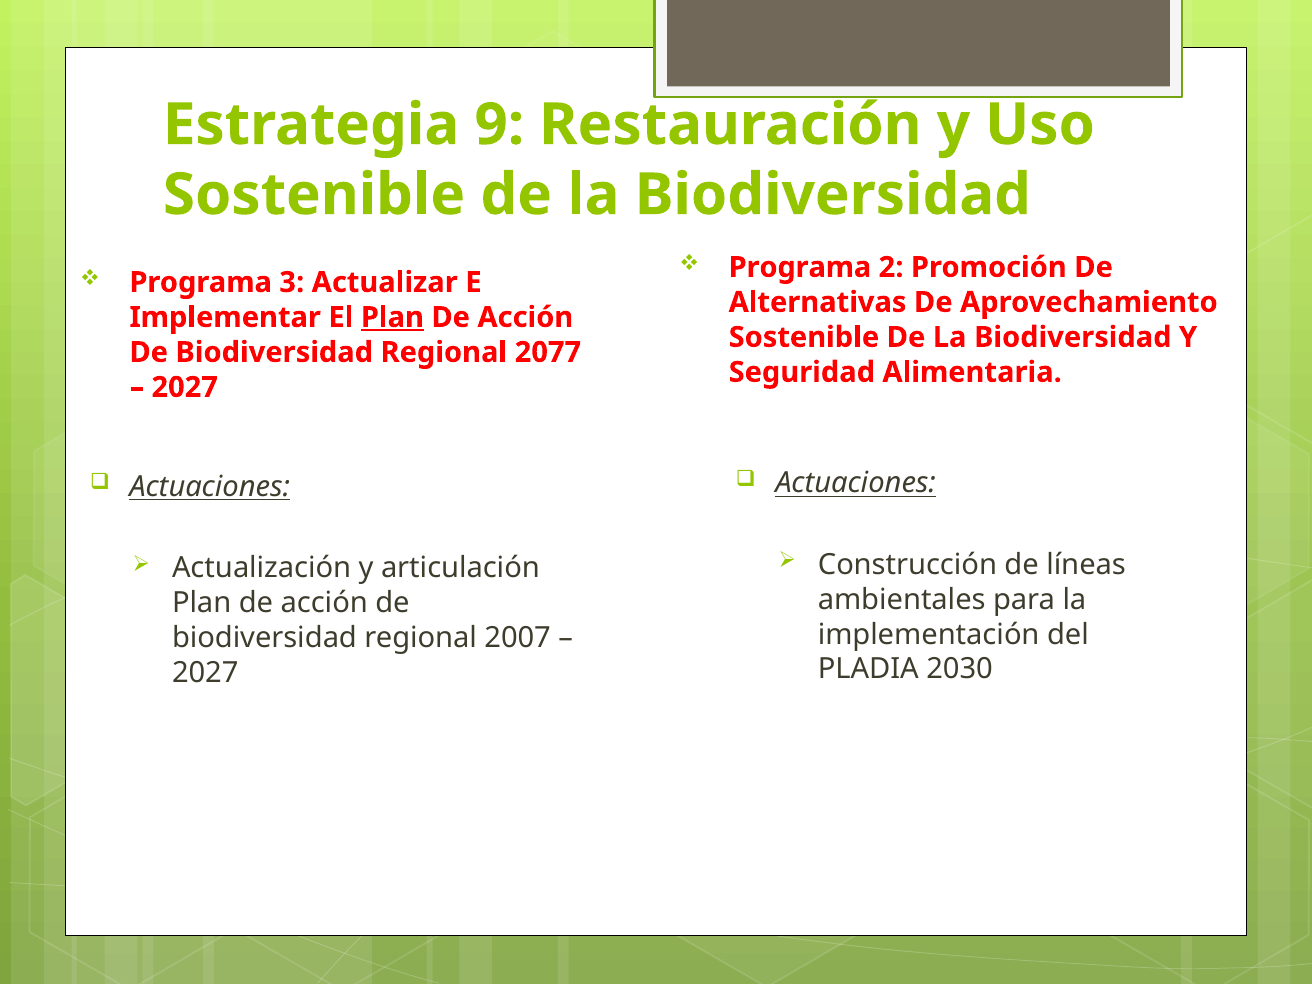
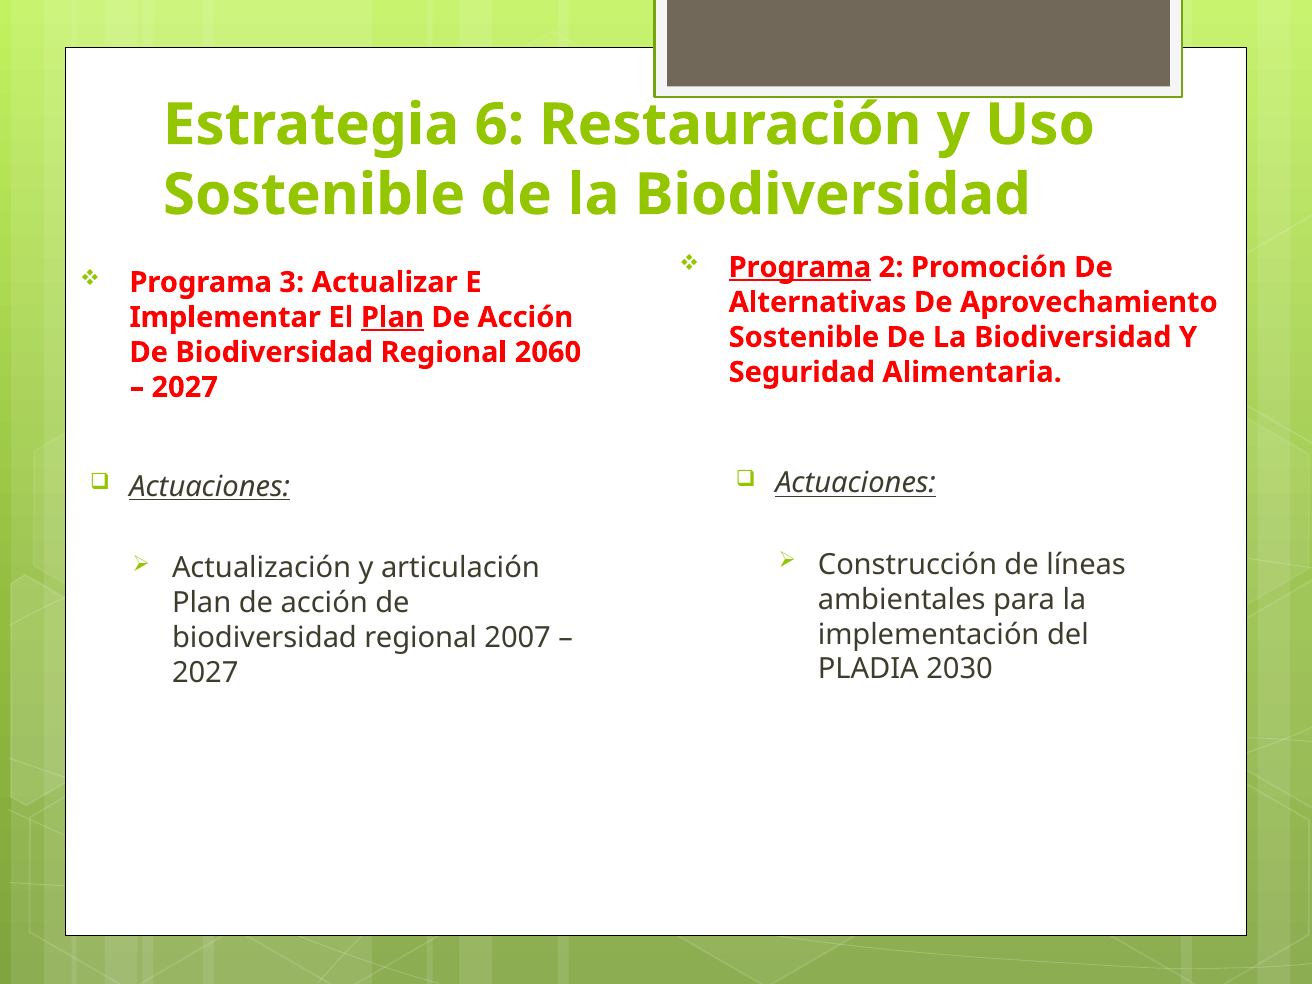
9: 9 -> 6 (499, 125)
Programa underline: none -> present (800, 267)
2077: 2077 -> 2060 (548, 352)
